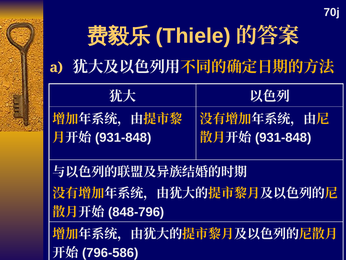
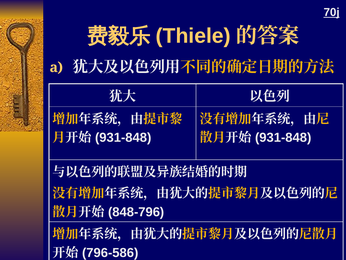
70j underline: none -> present (332, 12)
